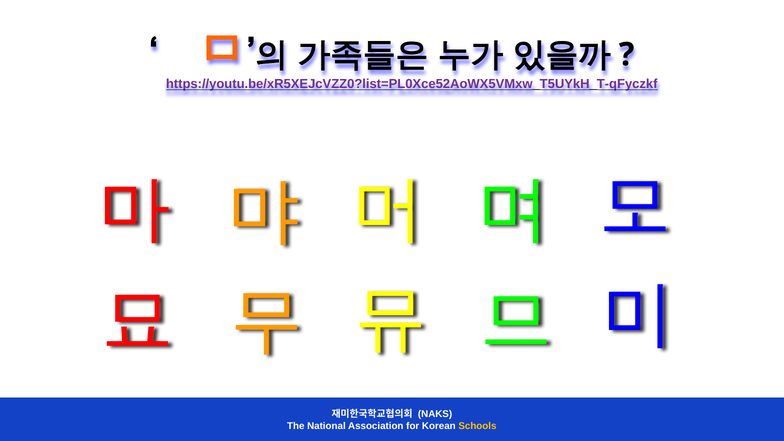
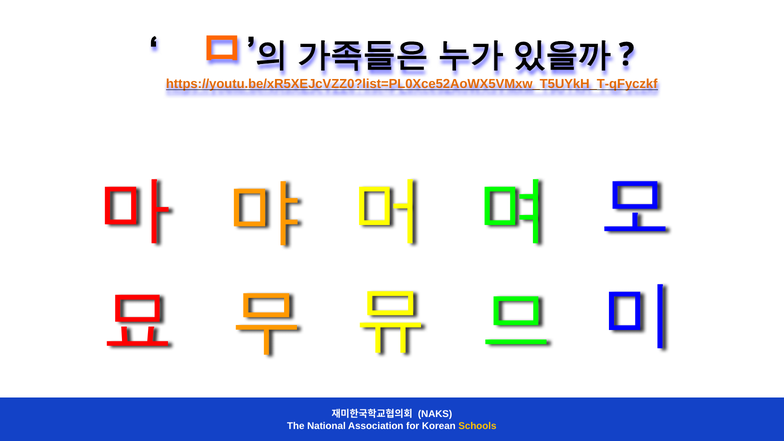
https://youtu.be/xR5XEJcVZZ0?list=PL0Xce52AoWX5VMxw_T5UYkH_T-qFyczkf colour: purple -> orange (412, 84)
